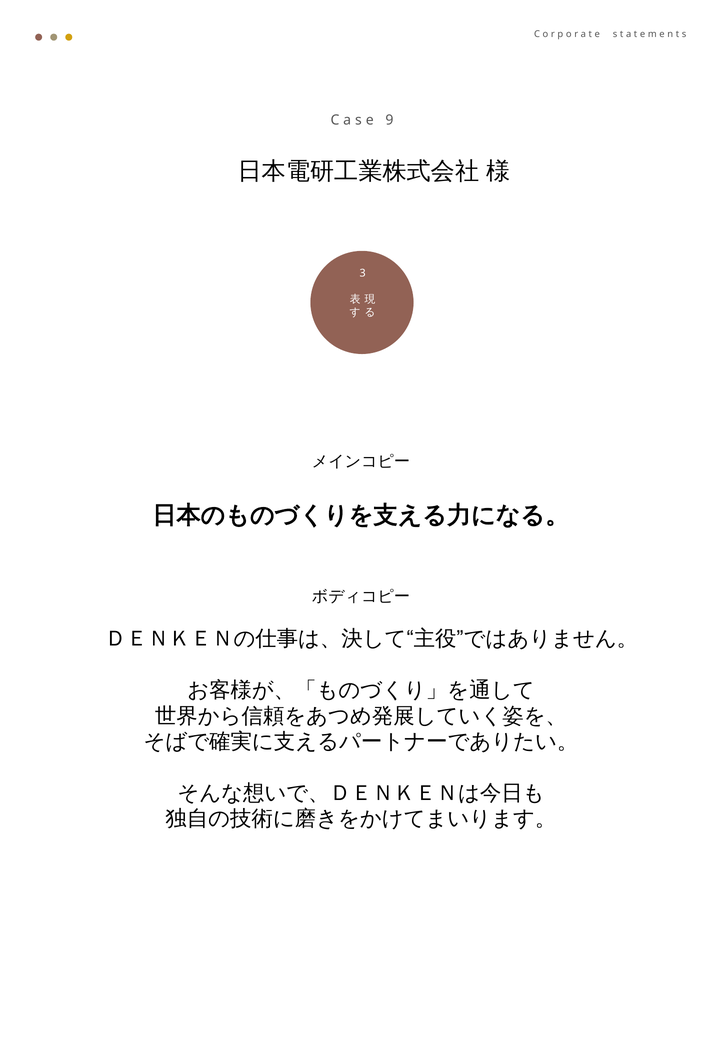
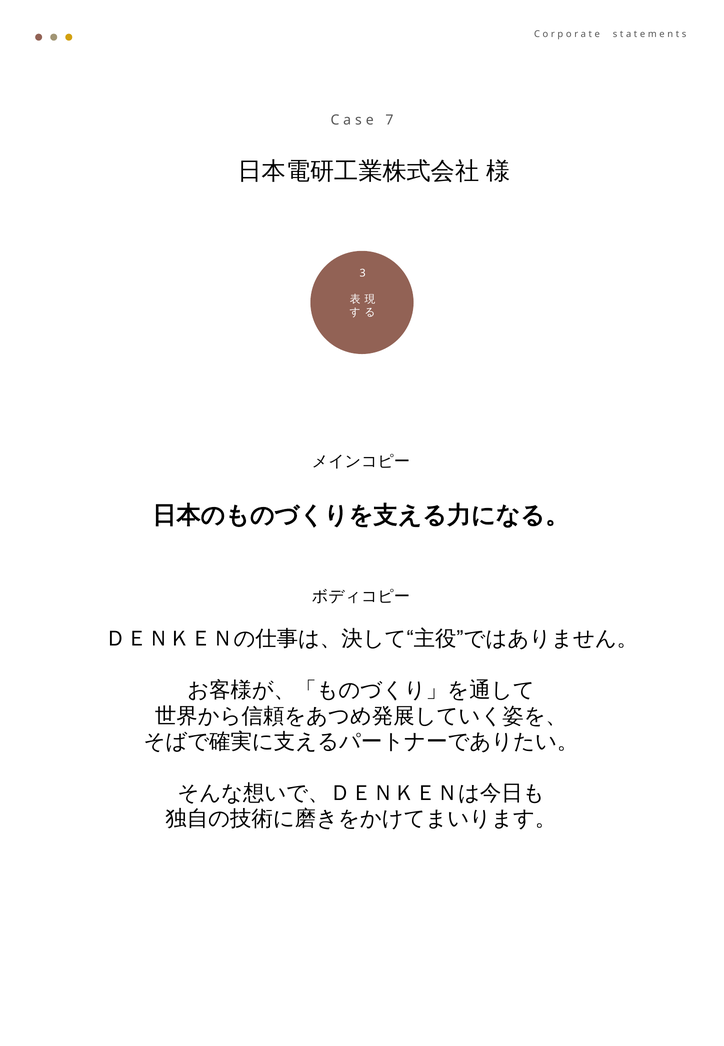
9: 9 -> 7 (389, 120)
